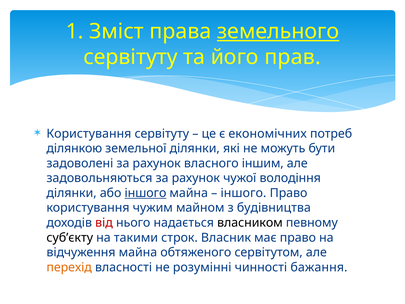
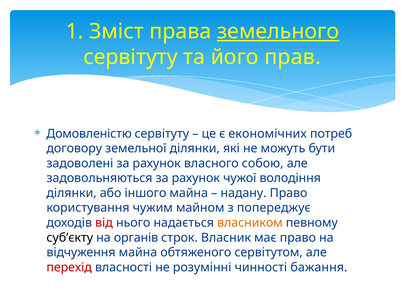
Користування: Користування -> Домовленістю (89, 133)
ділянкою: ділянкою -> договору (74, 148)
іншим: іншим -> собою (263, 163)
іншого underline: present -> none (145, 193)
іншого: іншого -> надану (244, 193)
будівництва: будівництва -> попереджує (274, 208)
власником colour: black -> orange (250, 223)
такими: такими -> органів (136, 237)
перехід colour: orange -> red (69, 267)
